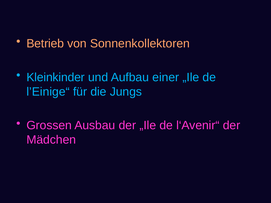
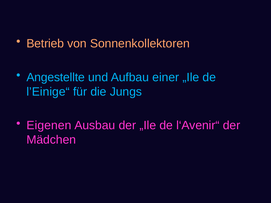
Kleinkinder: Kleinkinder -> Angestellte (56, 77)
Grossen: Grossen -> Eigenen (49, 126)
